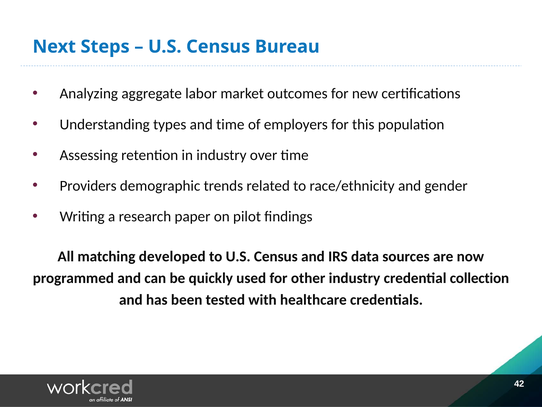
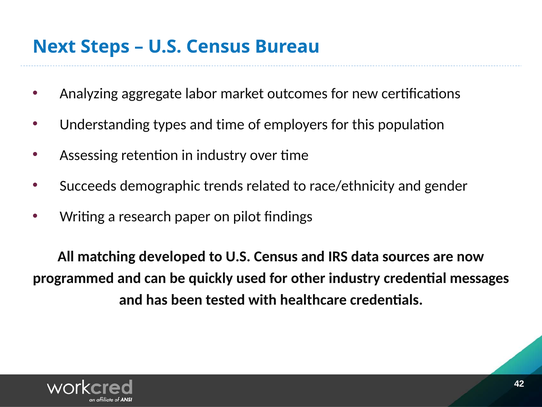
Providers: Providers -> Succeeds (88, 186)
collection: collection -> messages (479, 278)
